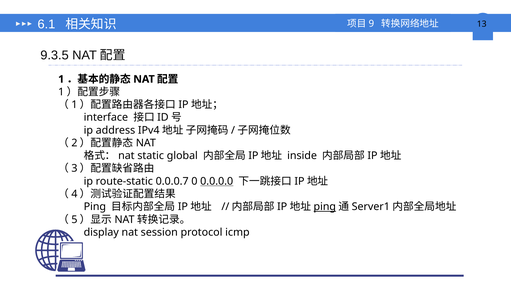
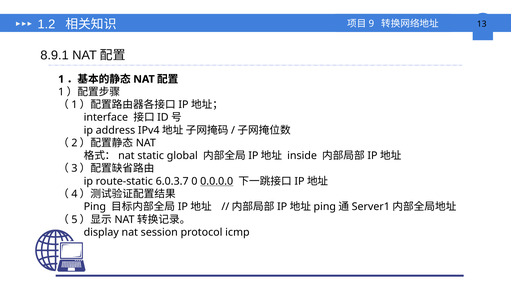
6.1: 6.1 -> 1.2 (46, 24)
9.3.5: 9.3.5 -> 8.9.1 (55, 55)
0.0.0.7: 0.0.0.7 -> 6.0.3.7 (172, 181)
ping underline: present -> none (325, 207)
